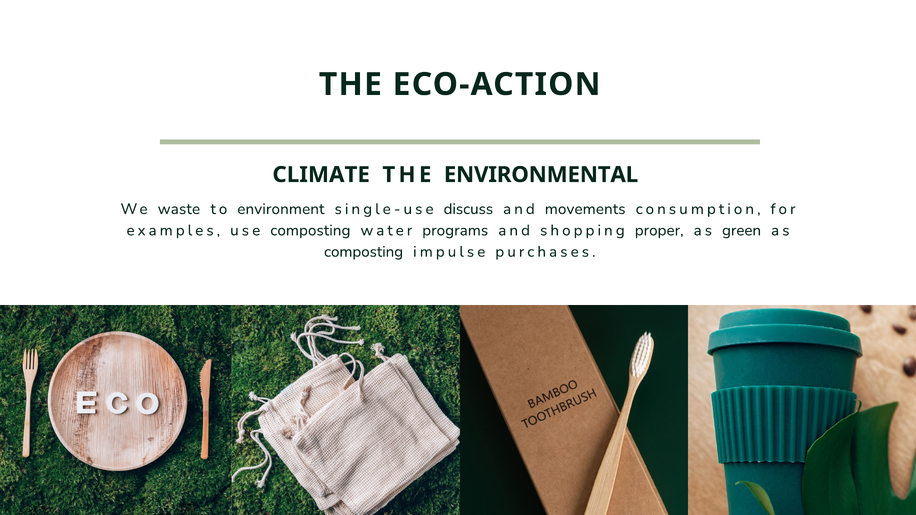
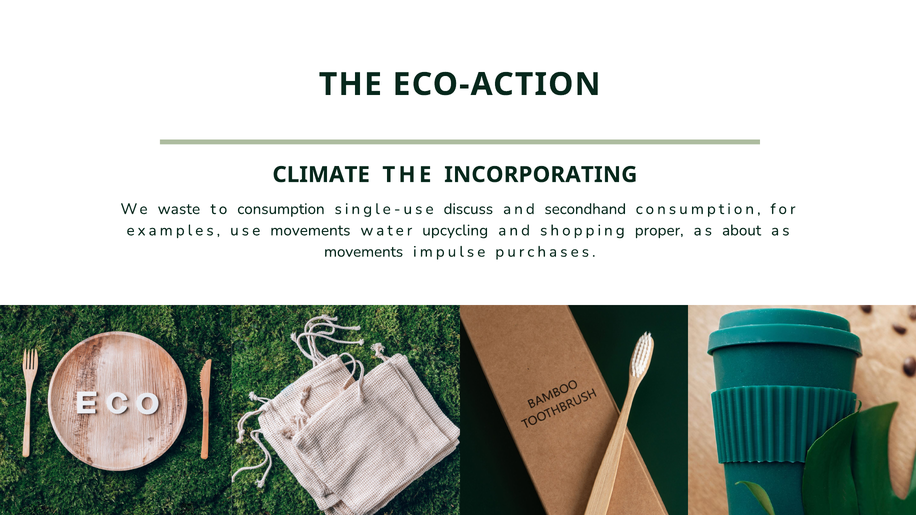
ENVIRONMENTAL: ENVIRONMENTAL -> INCORPORATING (541, 175)
to environment: environment -> consumption (281, 209)
movements: movements -> secondhand (585, 209)
use composting: composting -> movements (310, 230)
programs: programs -> upcycling (455, 230)
green: green -> about (742, 230)
composting: composting -> movements (364, 252)
